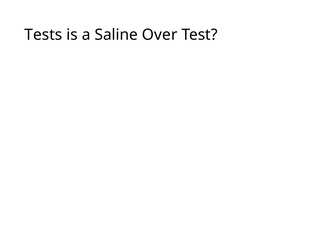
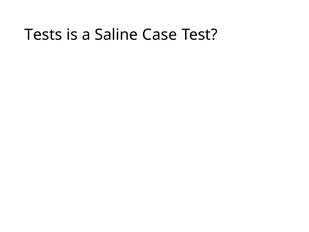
Over: Over -> Case (160, 35)
